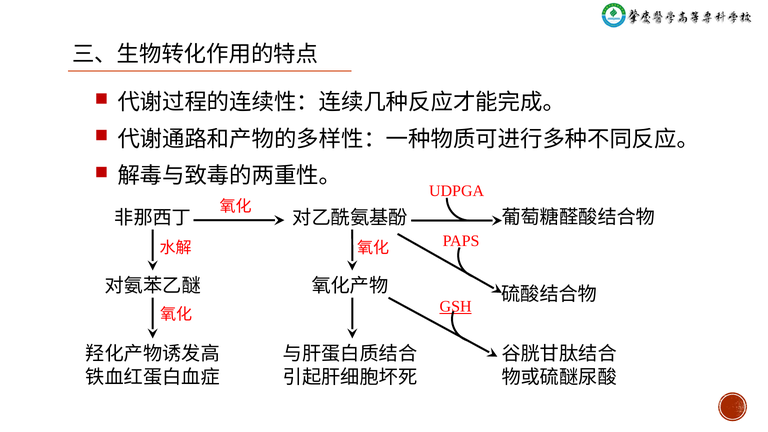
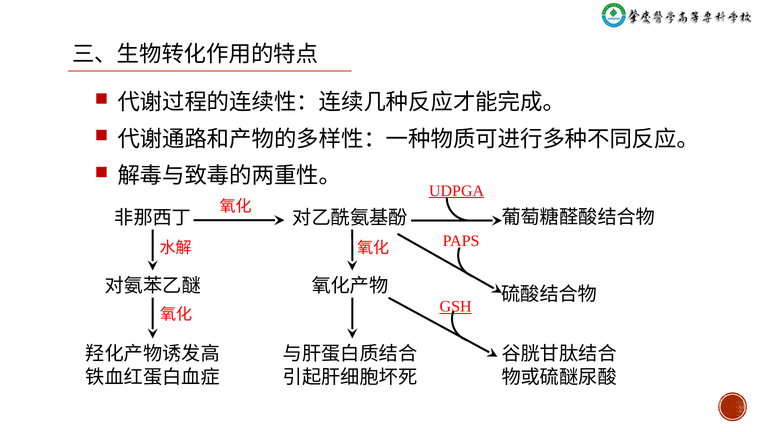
UDPGA underline: none -> present (457, 191)
